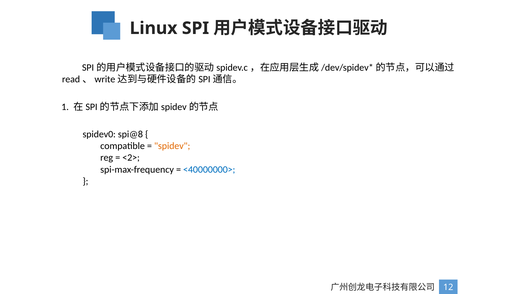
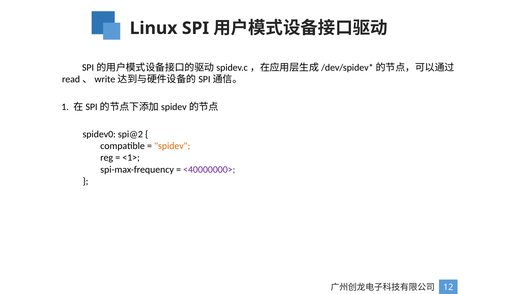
spi@8: spi@8 -> spi@2 (130, 134)
<2>: <2> -> <1> (131, 158)
<40000000> colour: blue -> purple (209, 170)
